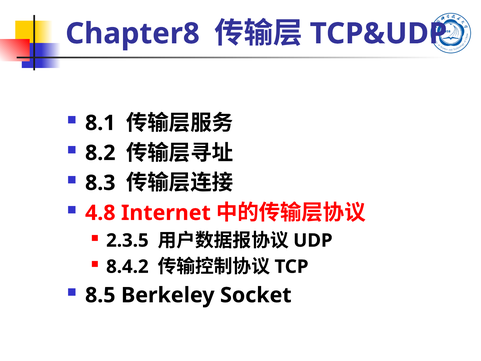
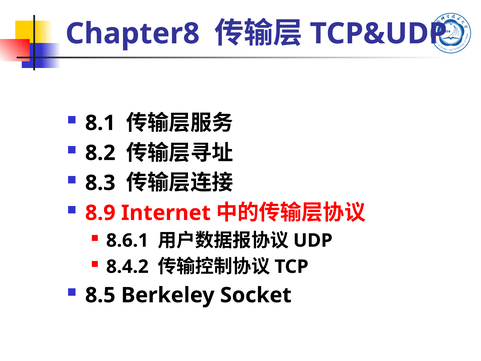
4.8: 4.8 -> 8.9 (100, 213)
2.3.5: 2.3.5 -> 8.6.1 (127, 240)
